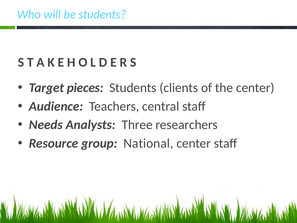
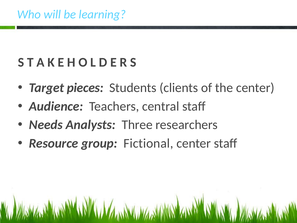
be students: students -> learning (102, 14)
National: National -> Fictional (148, 143)
